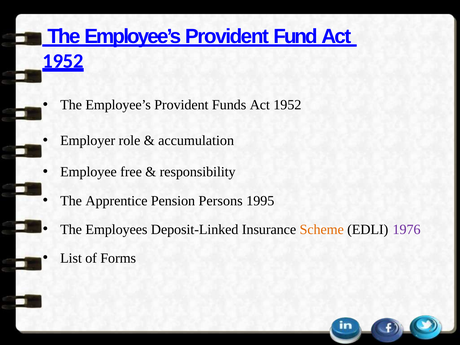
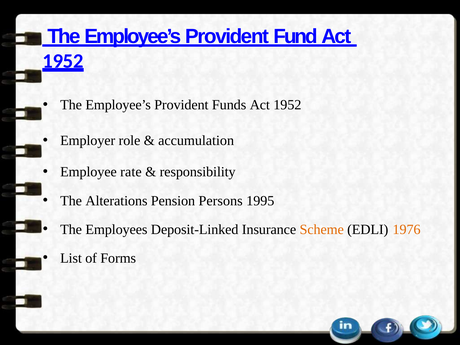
free: free -> rate (131, 172)
Apprentice: Apprentice -> Alterations (116, 201)
1976 colour: purple -> orange (407, 229)
